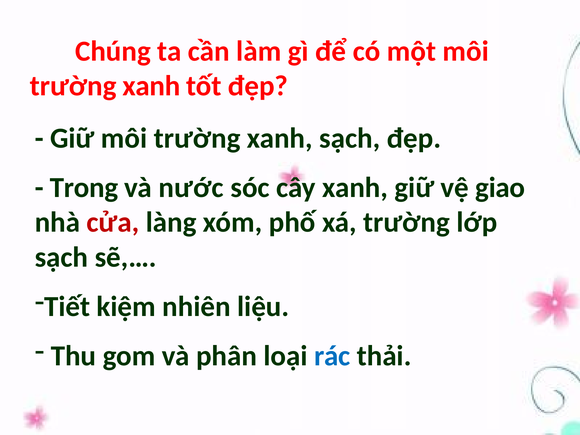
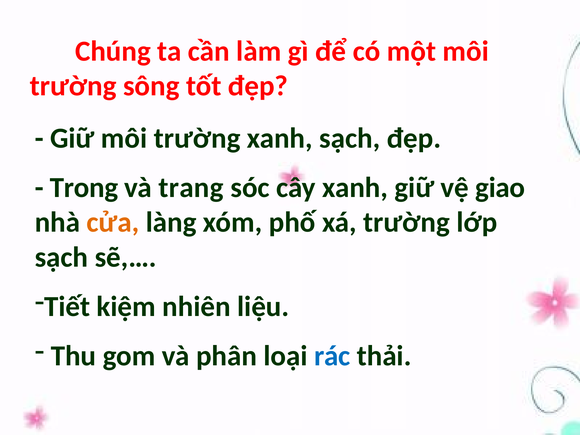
xanh: xanh -> sông (151, 86)
nước: nước -> trang (191, 188)
cửa colour: red -> orange (113, 222)
